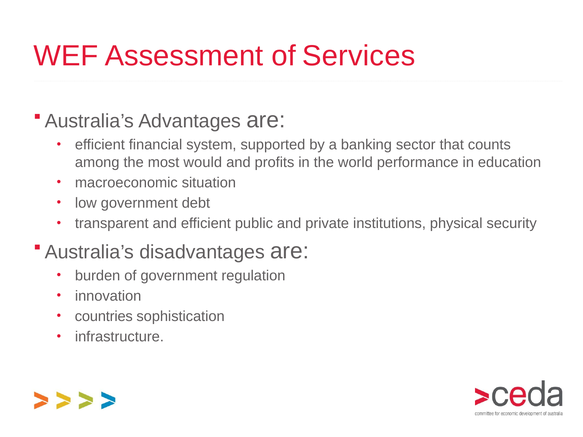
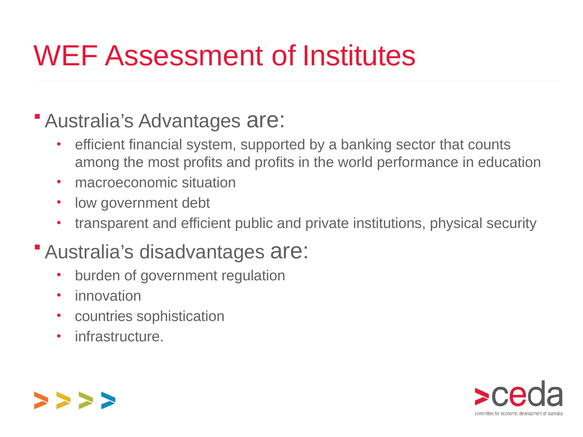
Services: Services -> Institutes (359, 56)
most would: would -> profits (203, 162)
